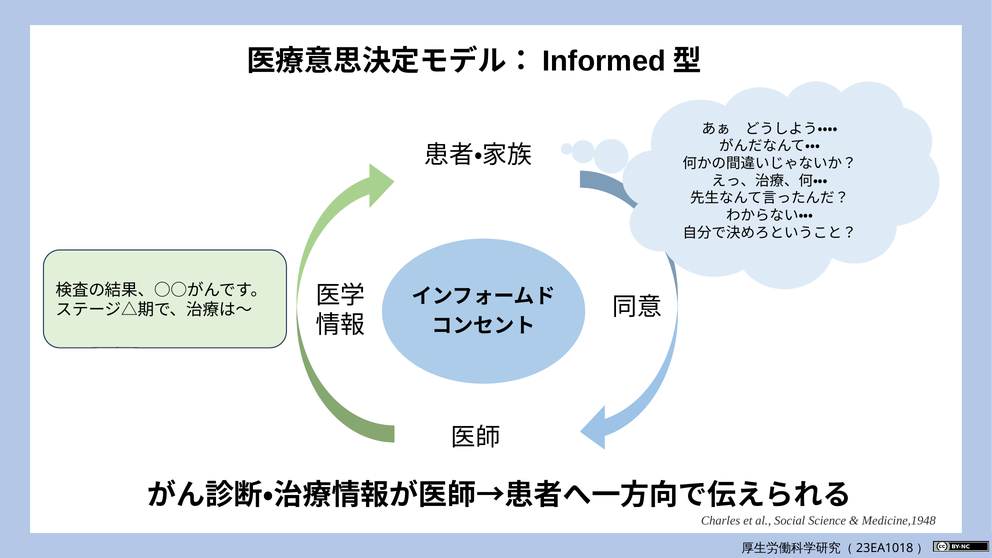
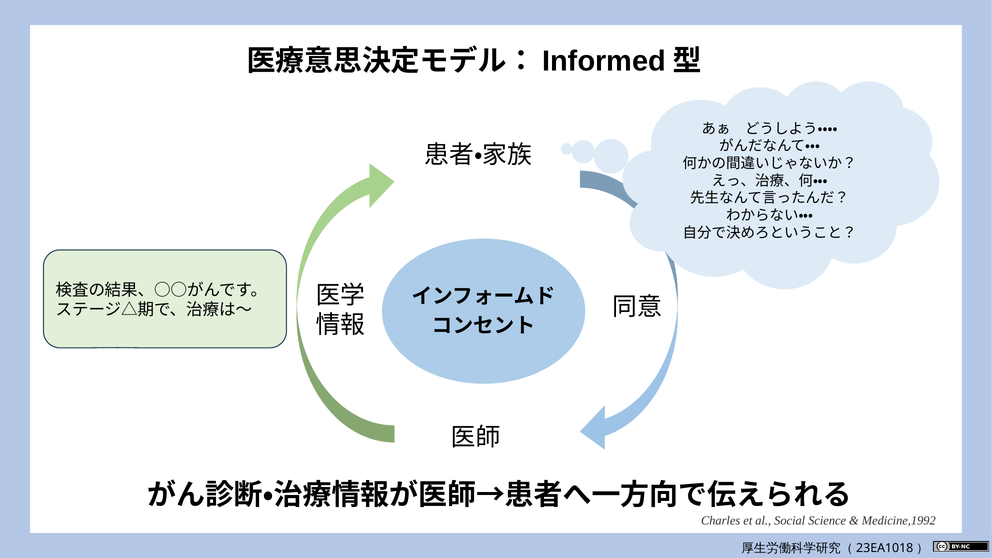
Medicine,1948: Medicine,1948 -> Medicine,1992 (899, 521)
